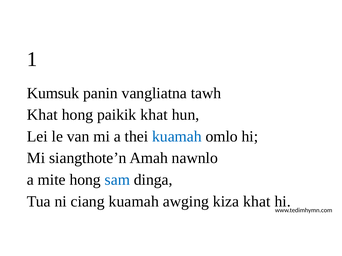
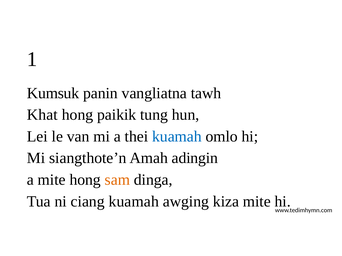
paikik khat: khat -> tung (154, 115)
nawnlo: nawnlo -> adingin (195, 158)
sam colour: blue -> orange (117, 180)
kiza khat: khat -> mite (257, 202)
